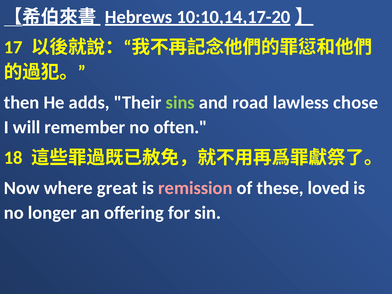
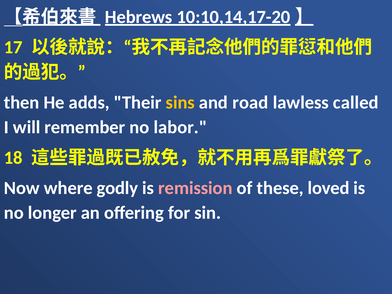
sins colour: light green -> yellow (180, 102)
chose: chose -> called (356, 102)
often: often -> labor (180, 127)
great: great -> godly (117, 188)
